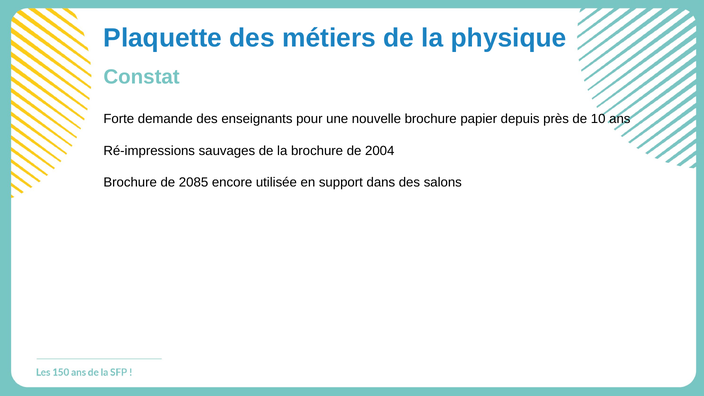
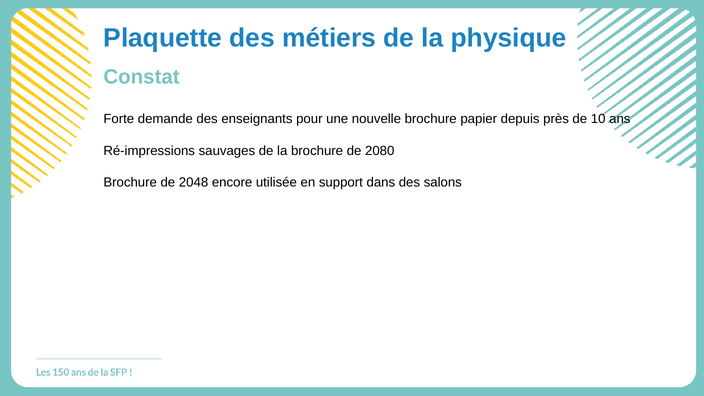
2004: 2004 -> 2080 (380, 151)
2085: 2085 -> 2048 (194, 182)
